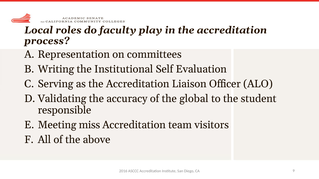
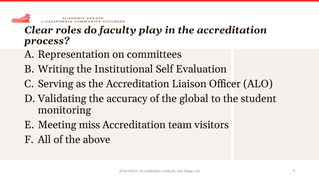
Local: Local -> Clear (39, 30)
responsible: responsible -> monitoring (64, 110)
